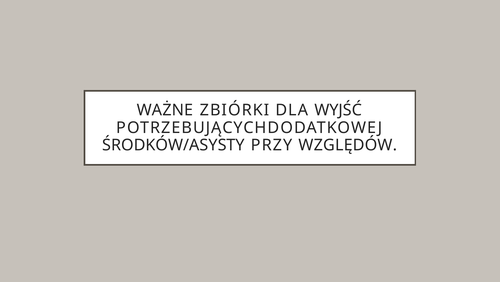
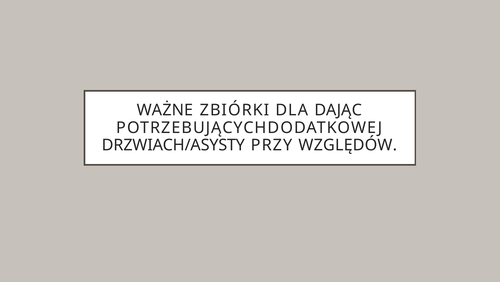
WYJŚĆ: WYJŚĆ -> DAJĄC (338, 110)
ŚRODKÓW/ASYSTY: ŚRODKÓW/ASYSTY -> DRZWIACH/ASYSTY (174, 145)
